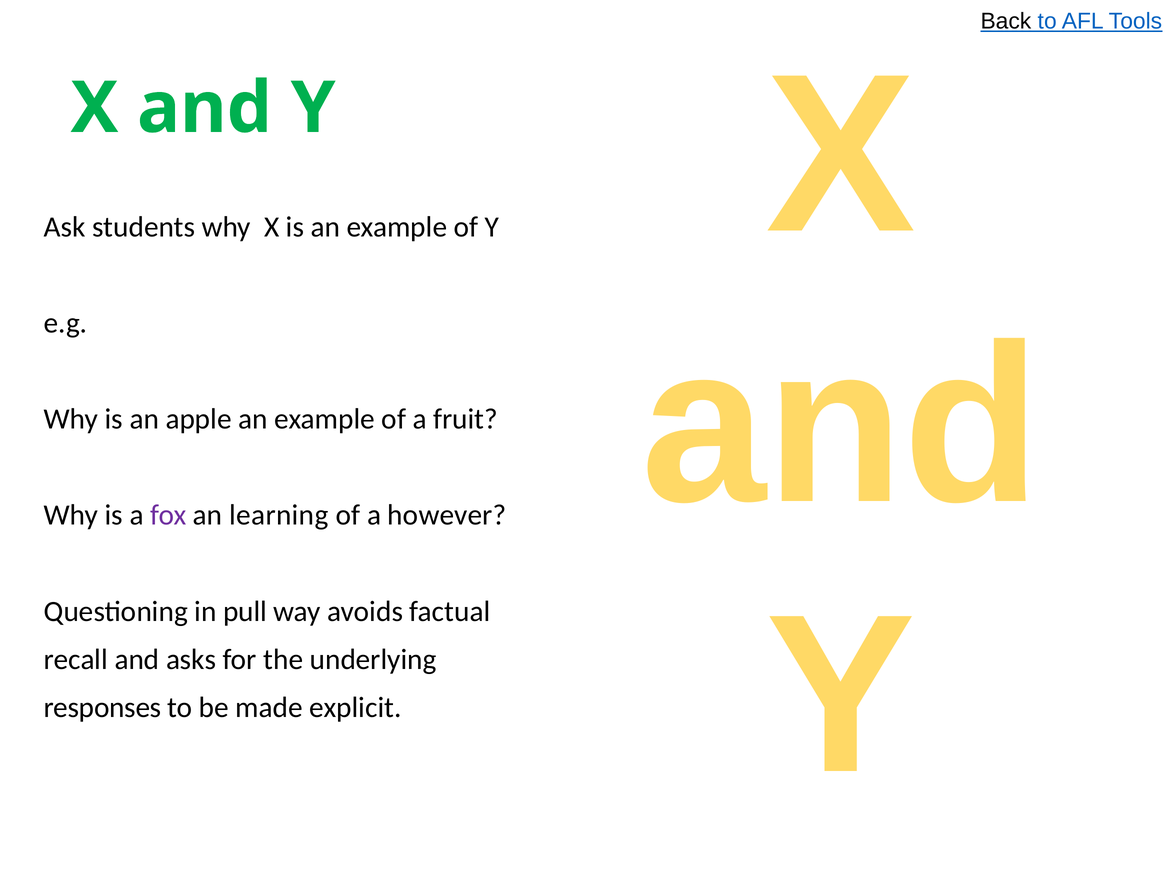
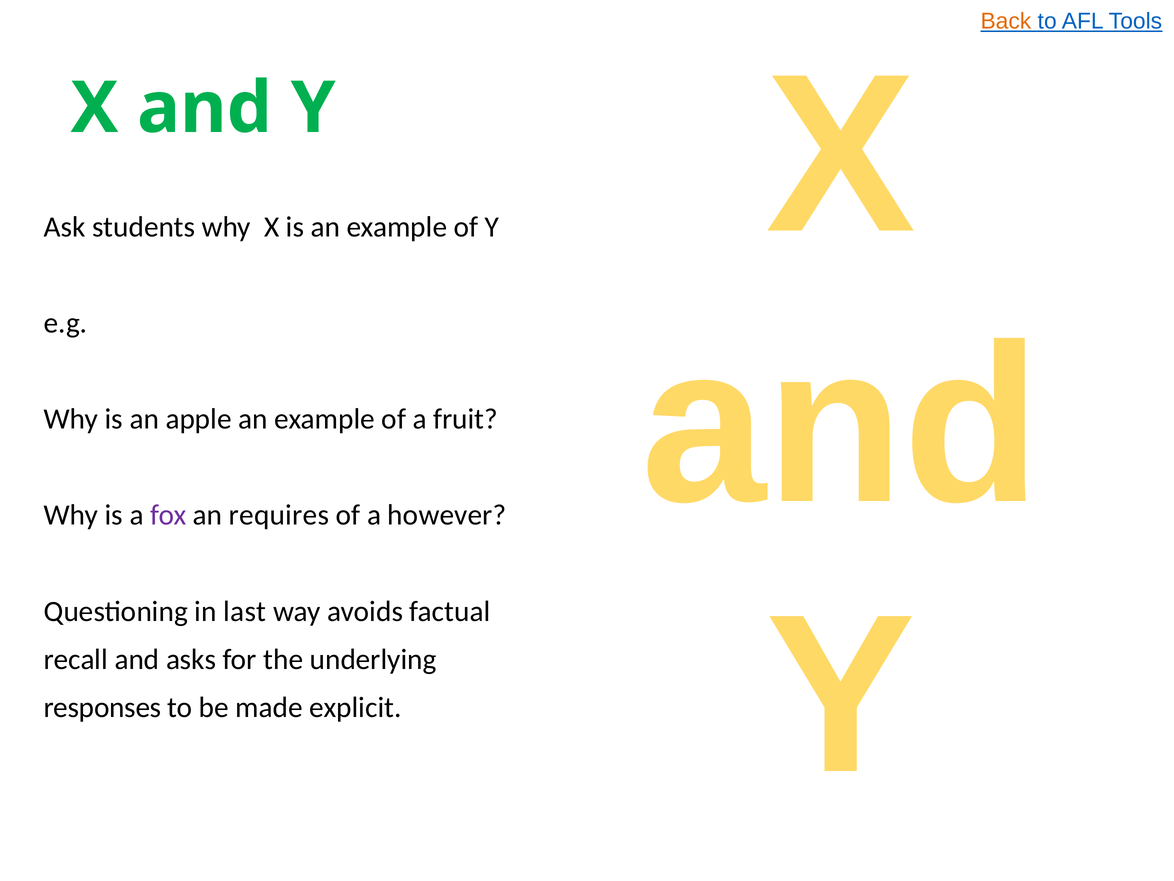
Back colour: black -> orange (1006, 21)
learning: learning -> requires (279, 515)
pull: pull -> last (245, 611)
